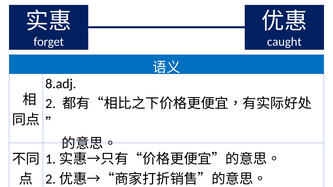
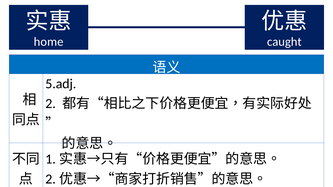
forget: forget -> home (49, 42)
8.adj: 8.adj -> 5.adj (61, 84)
